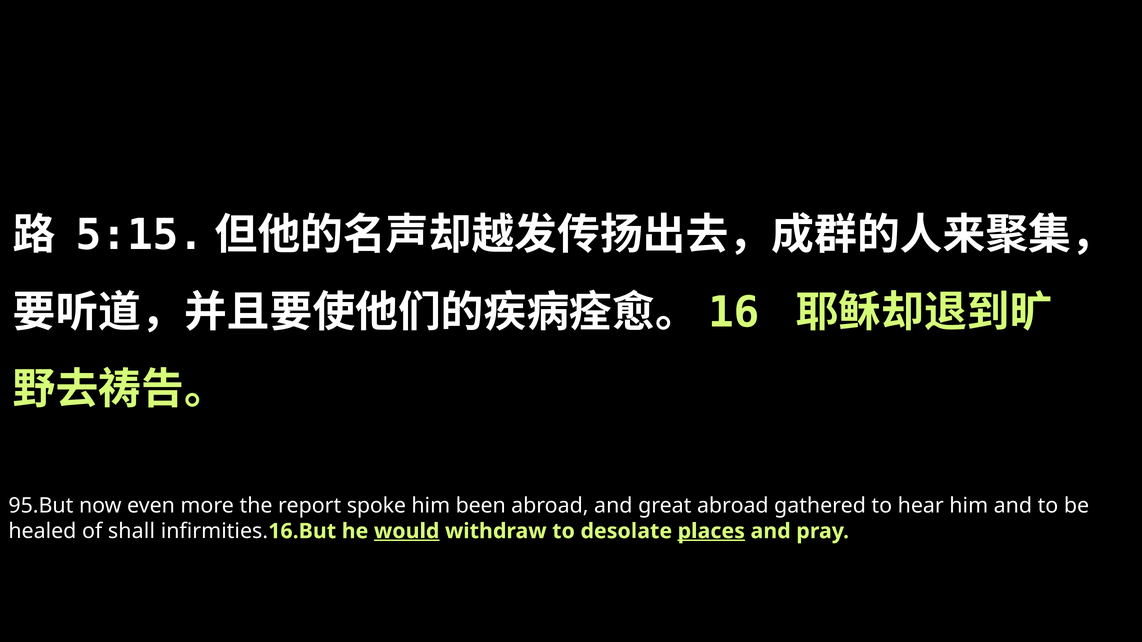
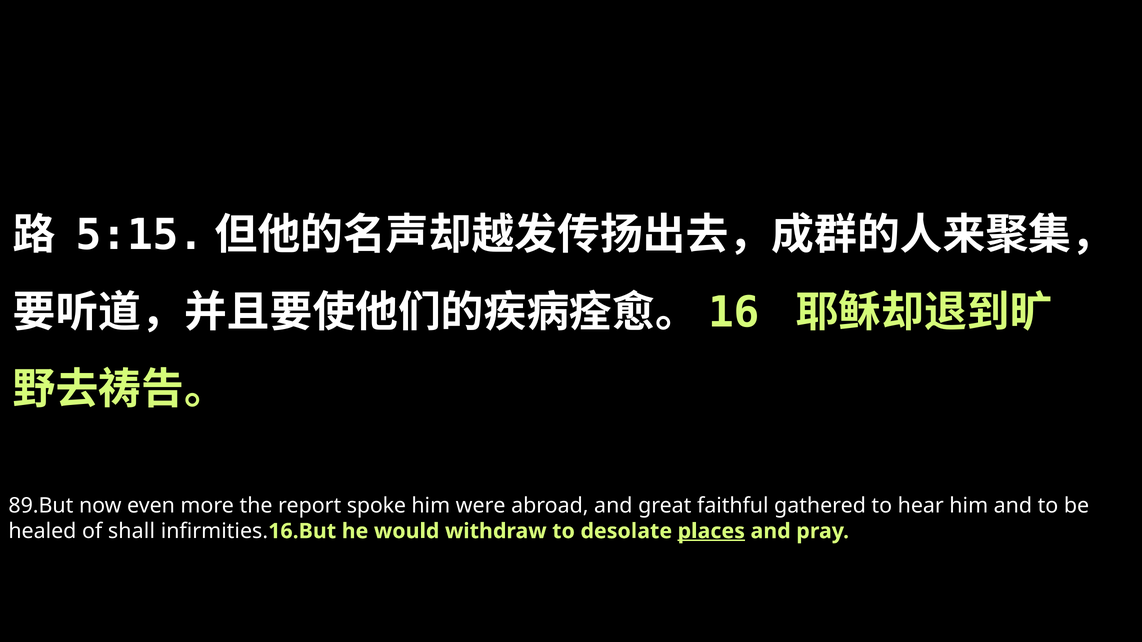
95.But: 95.But -> 89.But (41, 506)
been: been -> were (481, 506)
great abroad: abroad -> faithful (733, 506)
would underline: present -> none (407, 531)
